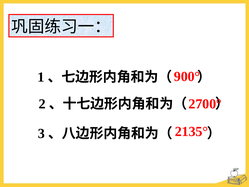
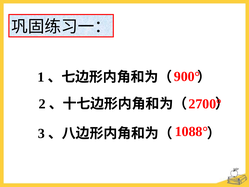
2135°: 2135° -> 1088° (191, 131)
